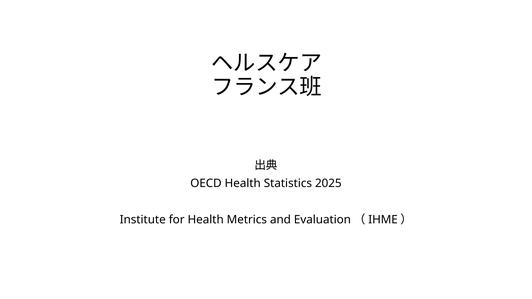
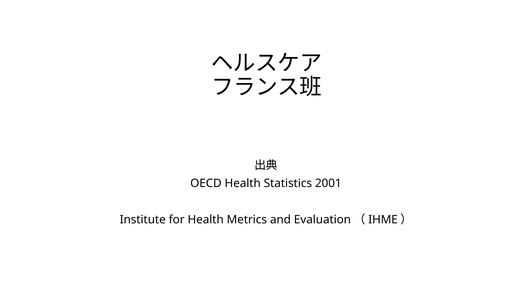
2025: 2025 -> 2001 (328, 183)
